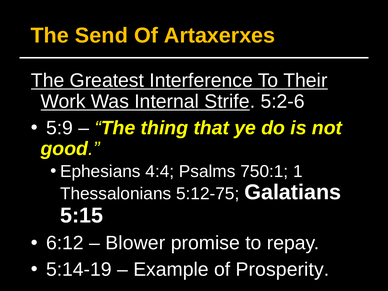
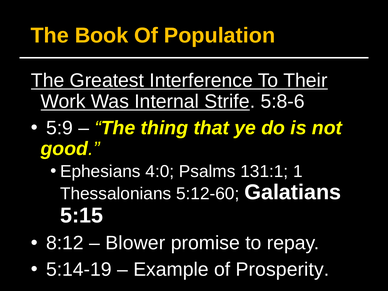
Send: Send -> Book (102, 35)
Artaxerxes: Artaxerxes -> Population (220, 35)
5:2-6: 5:2-6 -> 5:8-6 (283, 102)
4:4: 4:4 -> 4:0 (160, 171)
750:1: 750:1 -> 131:1 (264, 171)
5:12-75: 5:12-75 -> 5:12-60 (208, 194)
6:12: 6:12 -> 8:12 (65, 243)
